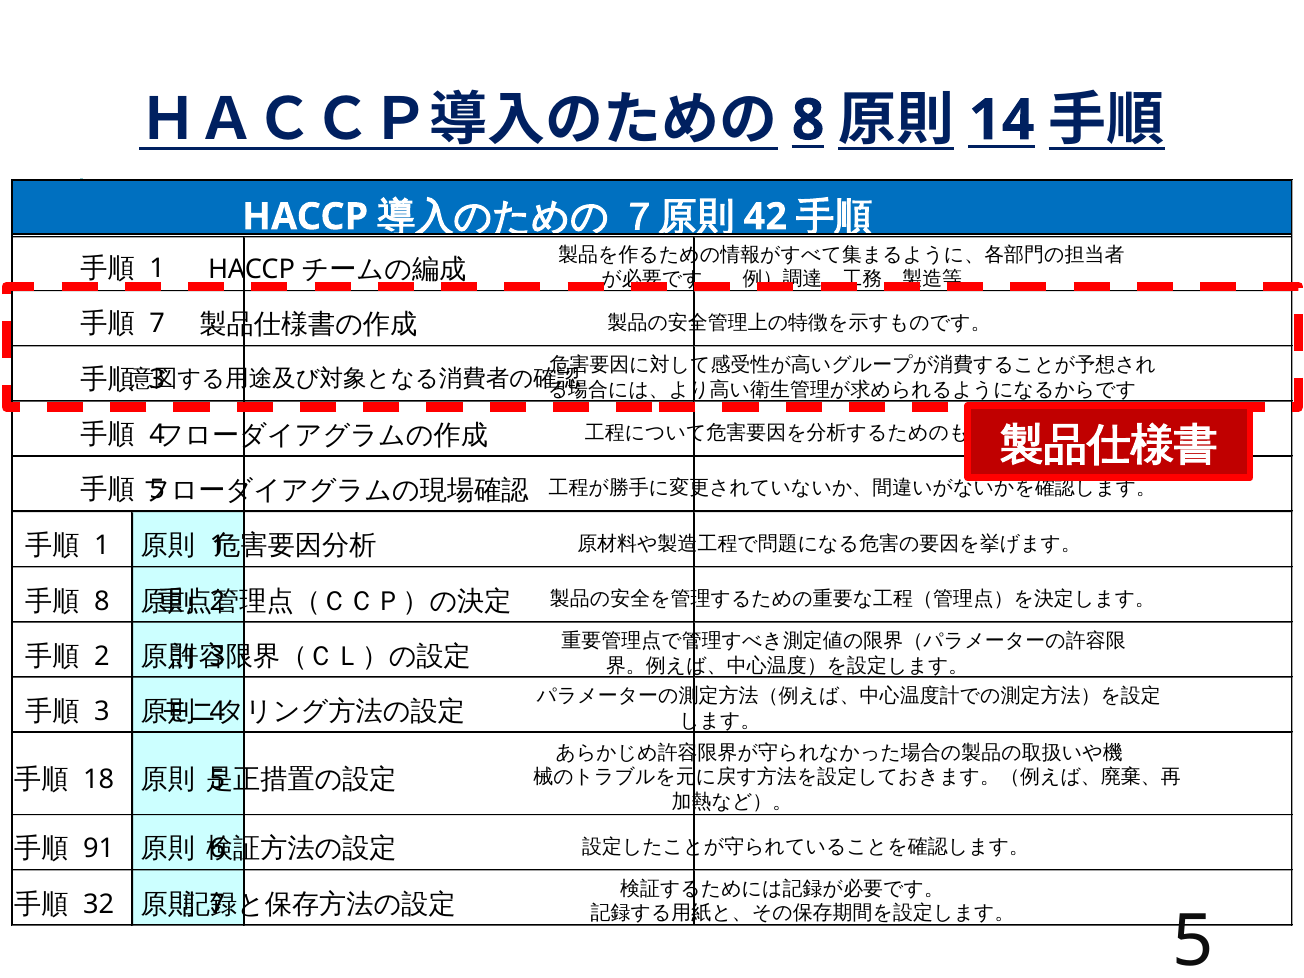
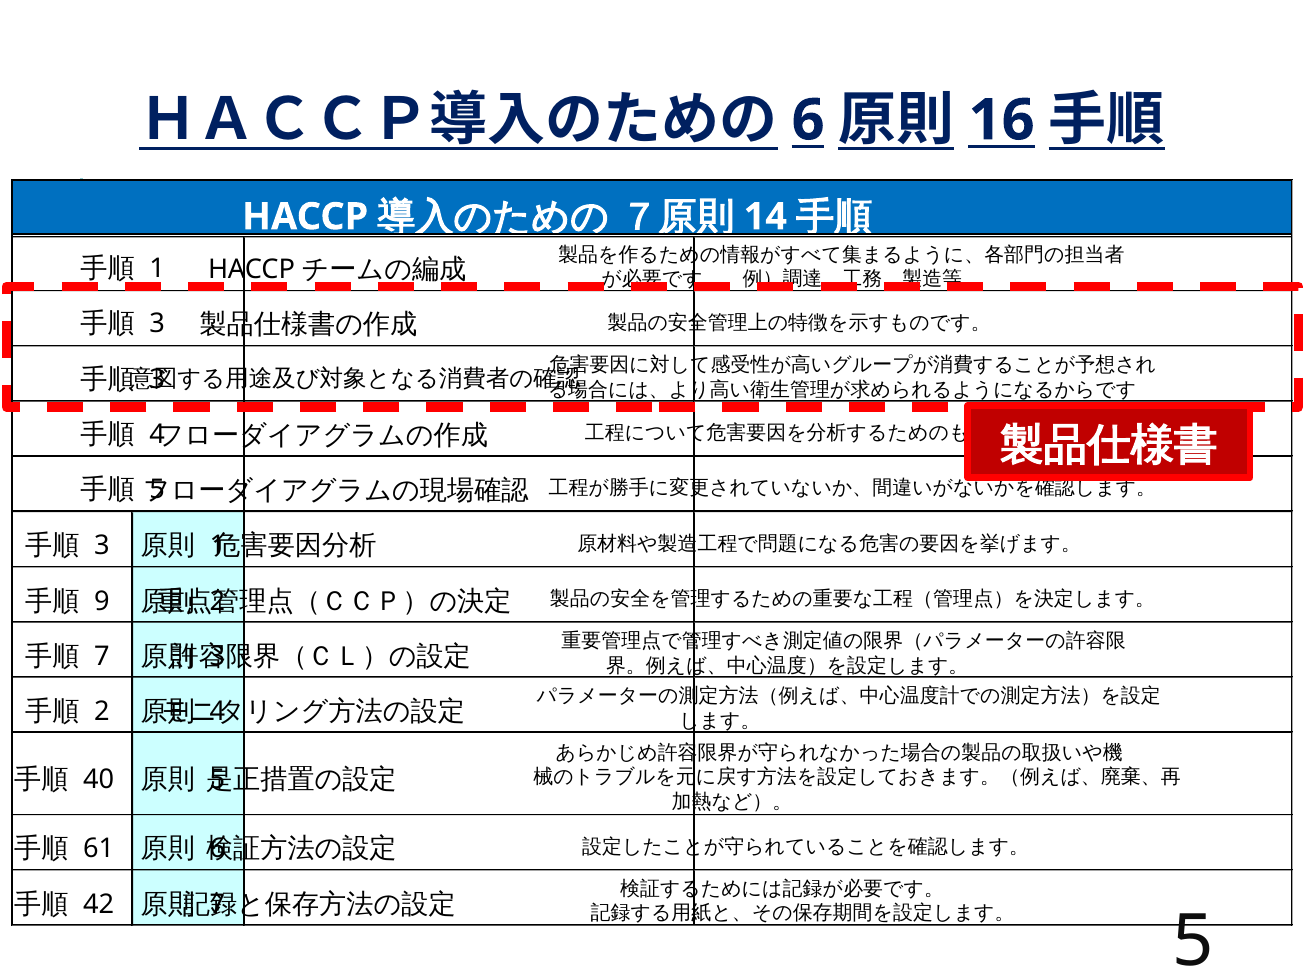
8: 8 -> 6 (808, 120)
14: 14 -> 16 (1002, 120)
42: 42 -> 14 (765, 217)
7: 7 -> 3 (157, 324)
1: 1 -> 3 (102, 546)
8: 8 -> 9 (102, 601)
2: 2 -> 7 (102, 656)
3: 3 -> 2 (102, 711)
18: 18 -> 40 (99, 780)
91: 91 -> 61 (99, 849)
32: 32 -> 42 (99, 904)
